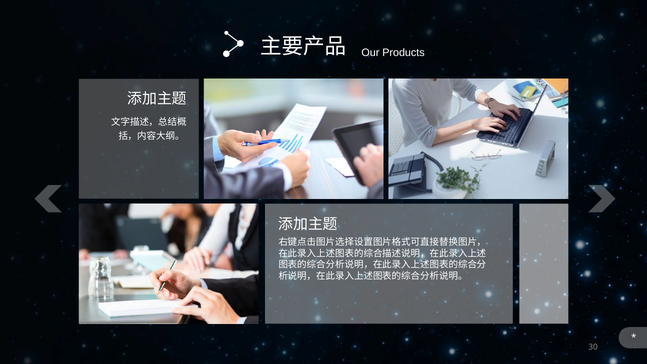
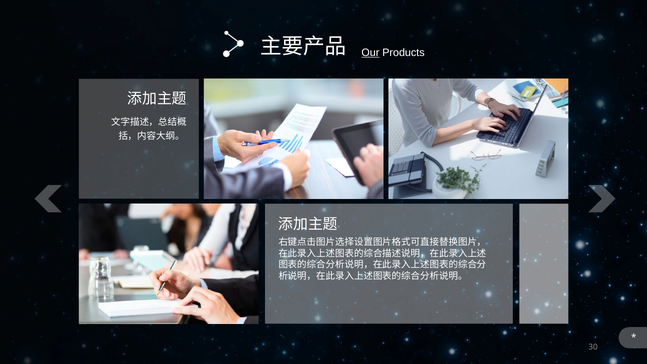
Our underline: none -> present (370, 53)
